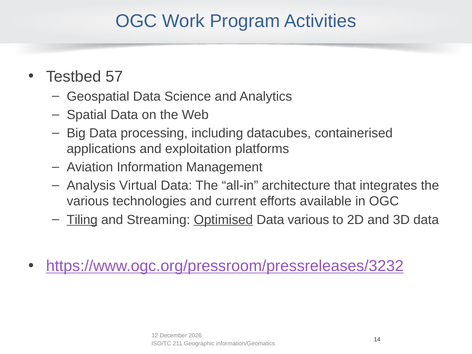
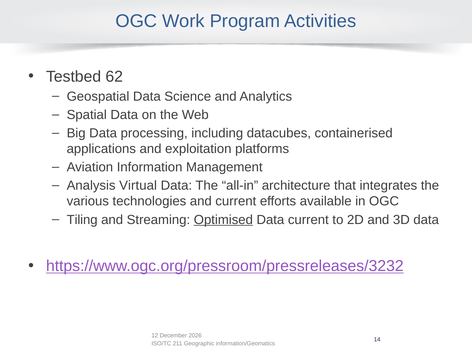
57: 57 -> 62 (114, 77)
Tiling underline: present -> none (82, 220)
Data various: various -> current (308, 220)
